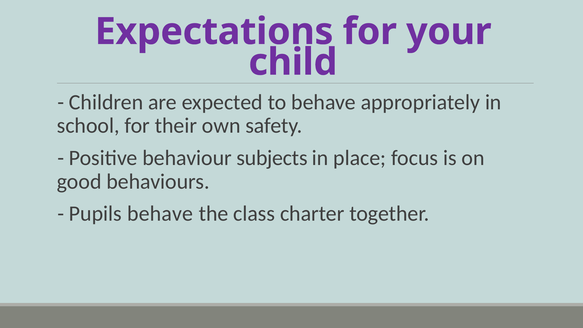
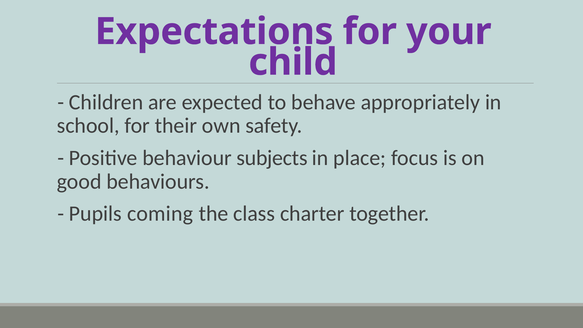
Pupils behave: behave -> coming (160, 214)
